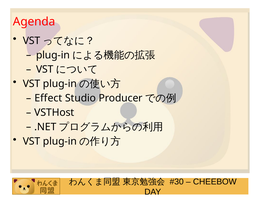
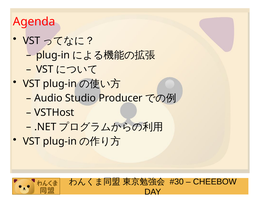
Effect: Effect -> Audio (48, 98)
